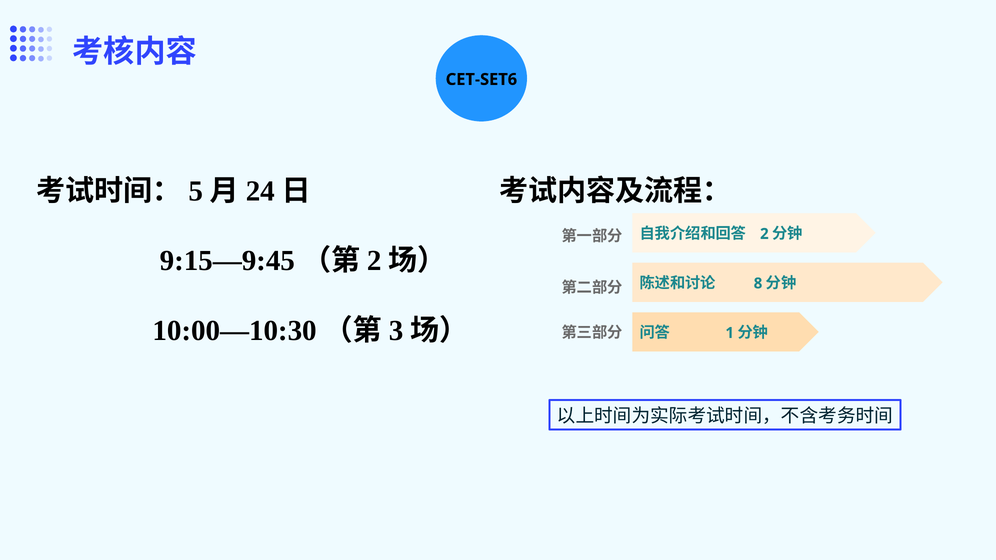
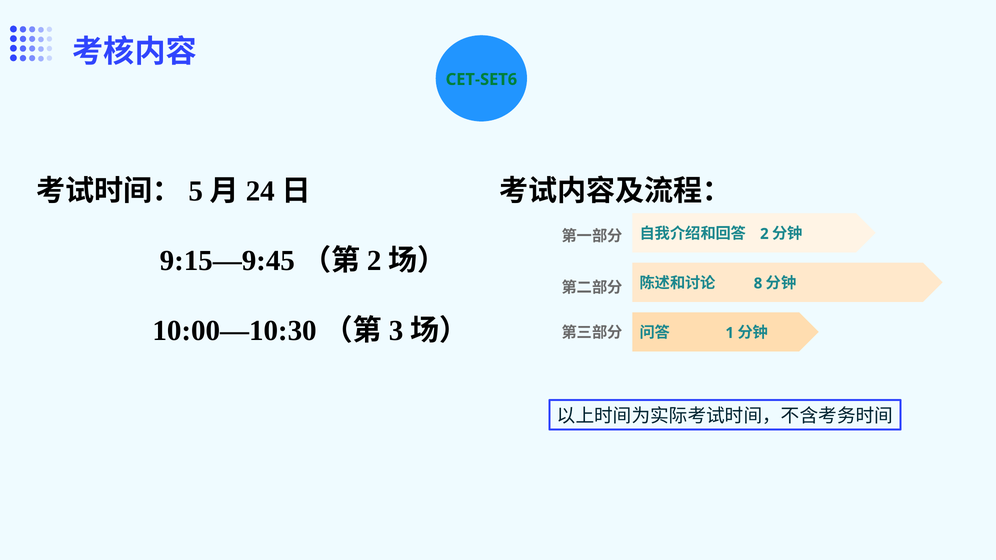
CET-SET6 colour: black -> green (481, 79)
